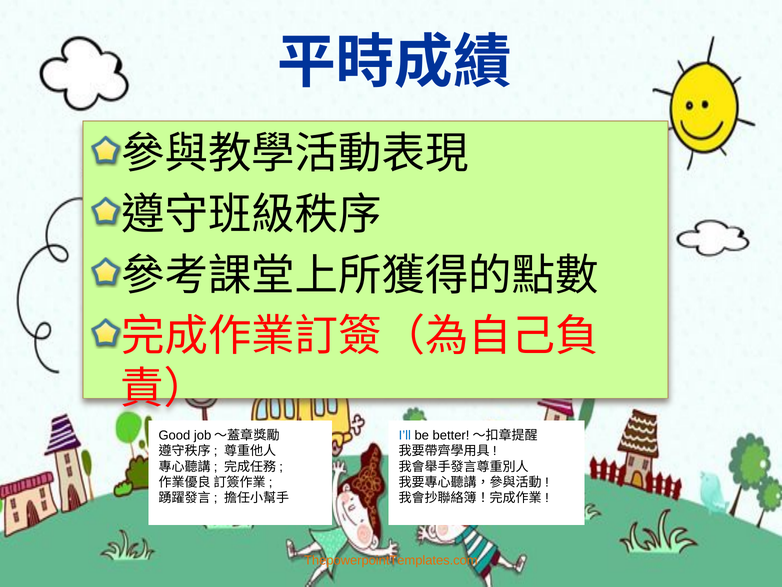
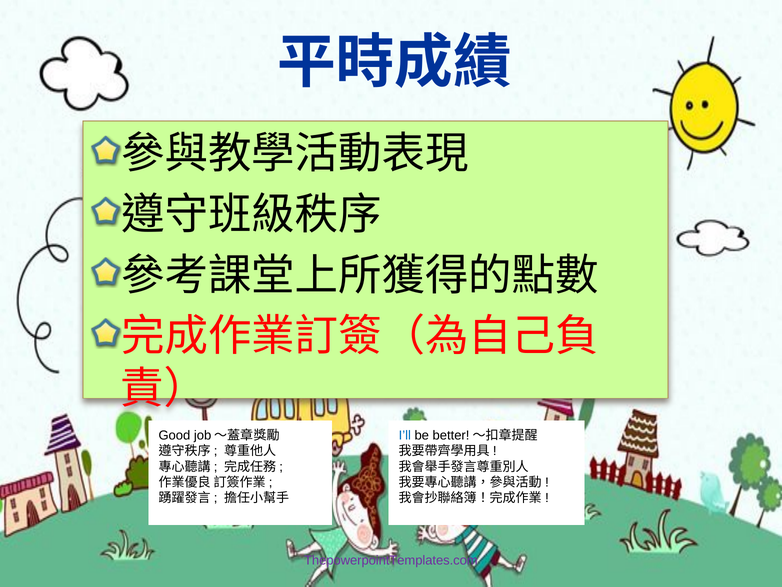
ThepowerpointTemplates.com colour: orange -> purple (391, 560)
